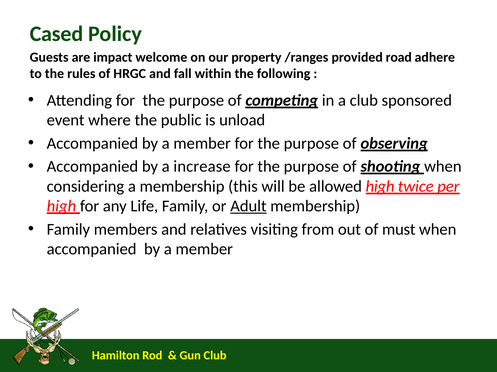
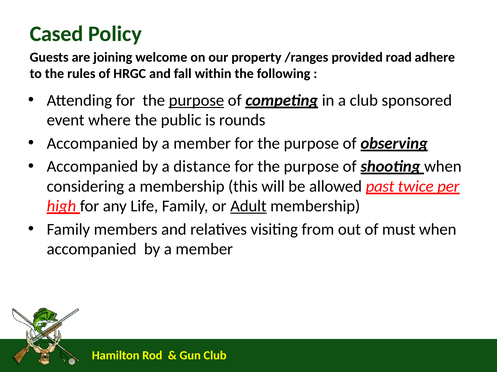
impact: impact -> joining (113, 57)
purpose underline: none -> present (196, 101)
unload: unload -> rounds (242, 120)
increase: increase -> distance (202, 167)
allowed high: high -> past (380, 187)
